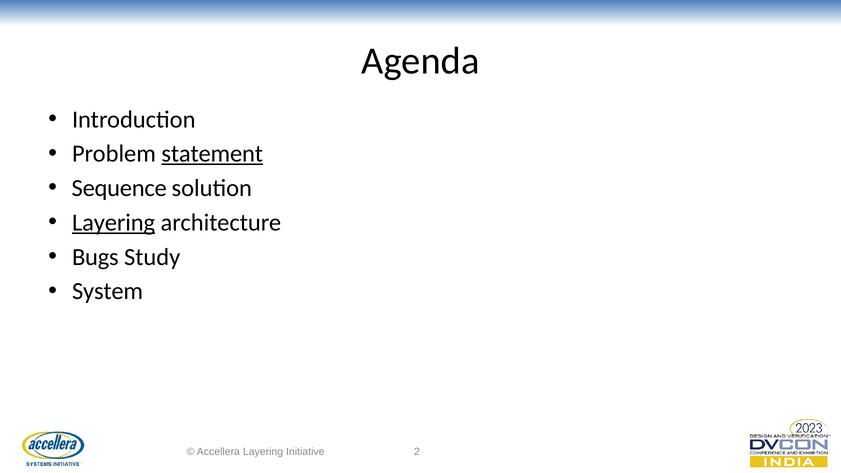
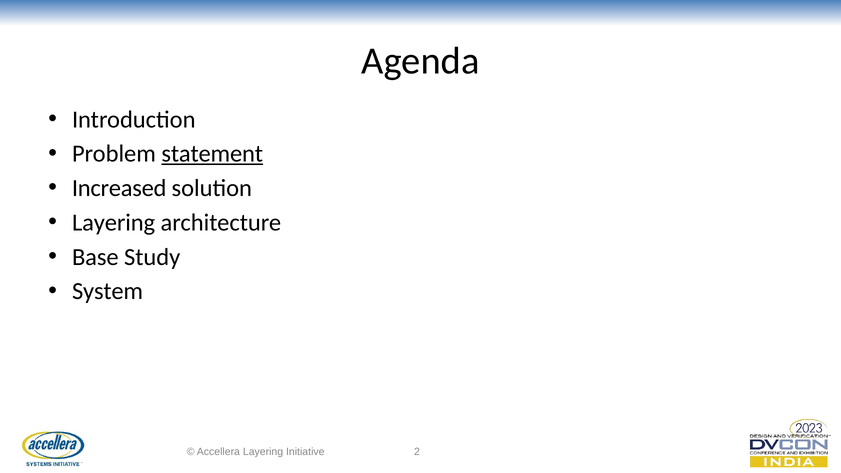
Sequence: Sequence -> Increased (119, 188)
Layering underline: present -> none (114, 223)
Bugs: Bugs -> Base (95, 257)
